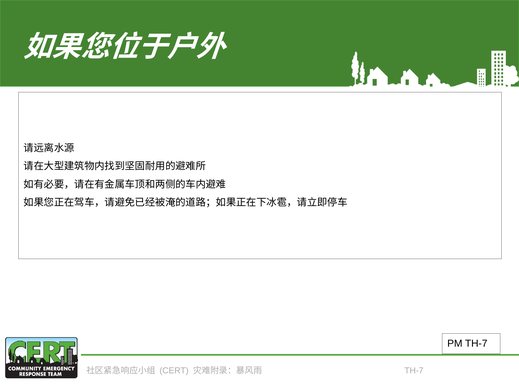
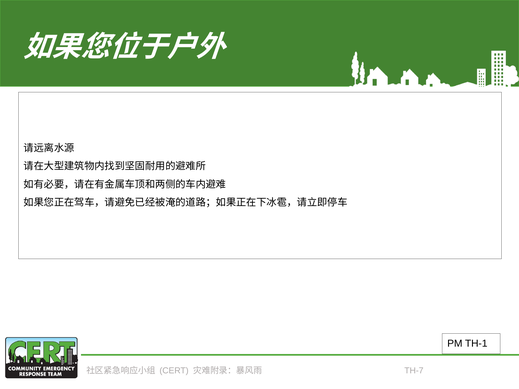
PM TH-7: TH-7 -> TH-1 (476, 344)
